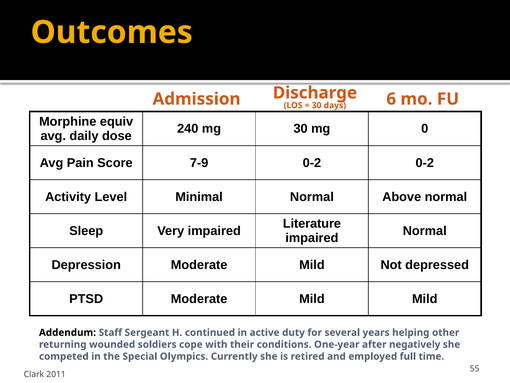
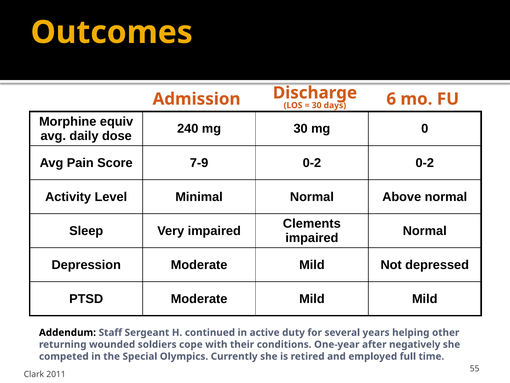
Literature: Literature -> Clements (312, 223)
